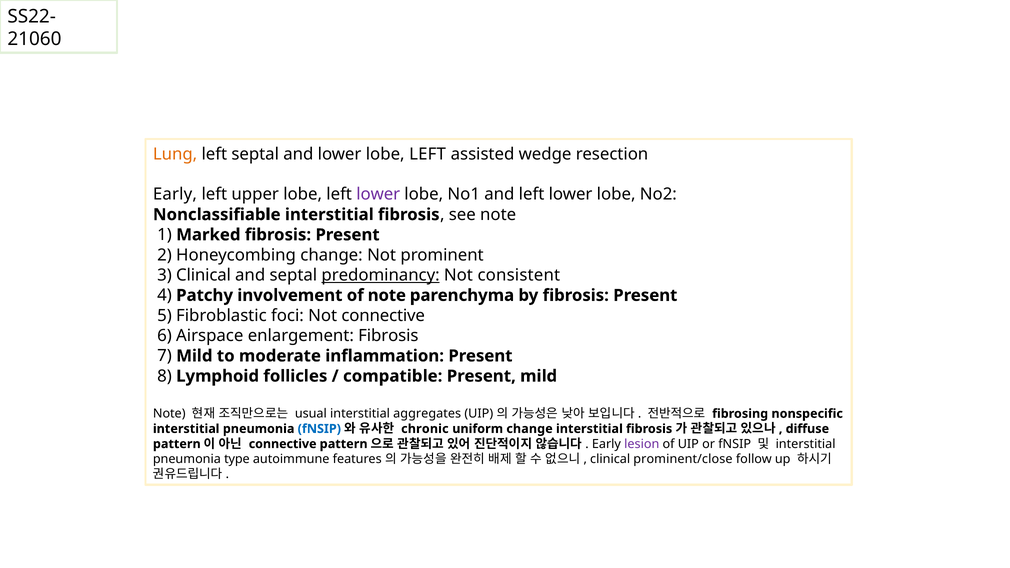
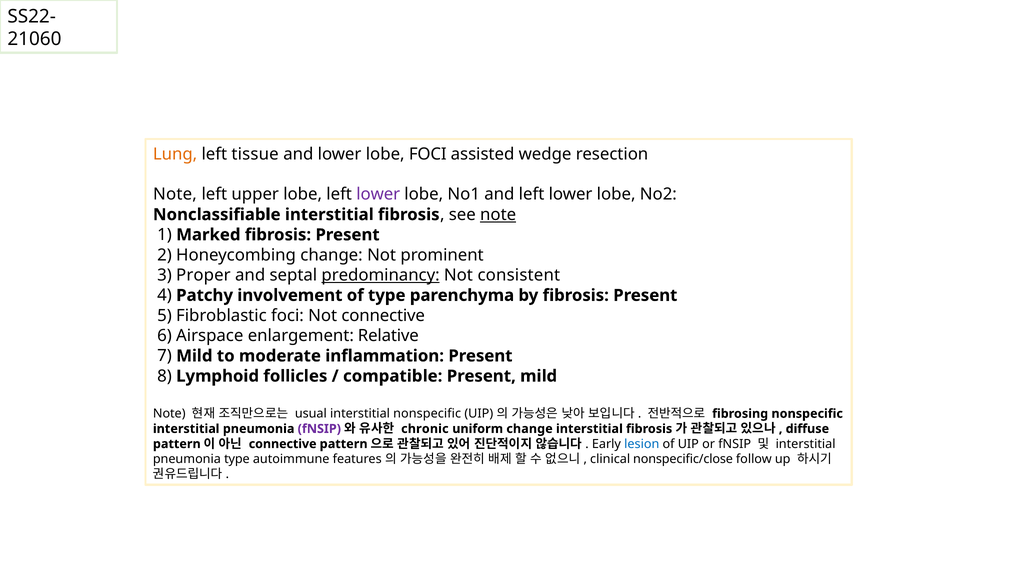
left septal: septal -> tissue (255, 154)
lower lobe LEFT: LEFT -> FOCI (428, 154)
Early: Early -> Note (175, 194)
note underline: none -> present (498, 215)
3 Clinical: Clinical -> Proper (203, 275)
of note: note -> type (387, 295)
enlargement Fibrosis: Fibrosis -> Relative (388, 336)
interstitial aggregates: aggregates -> nonspecific (427, 414)
fNSIP colour: blue -> purple (319, 429)
lesion colour: purple -> blue (642, 444)
prominent/close: prominent/close -> nonspecific/close (683, 459)
